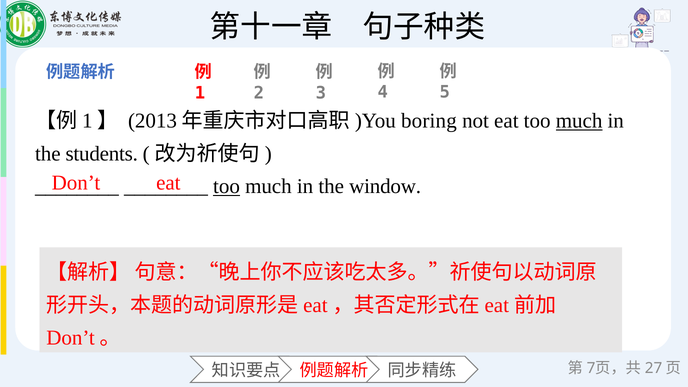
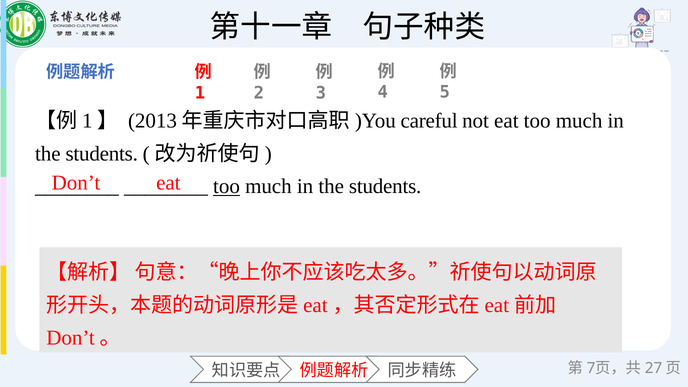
boring: boring -> careful (429, 121)
much underline: present -> none (579, 121)
window: window -> students (385, 187)
